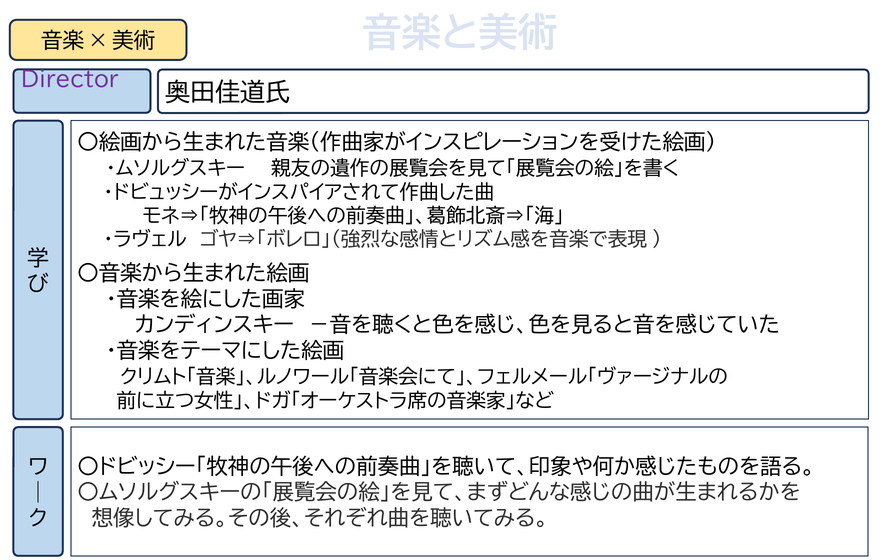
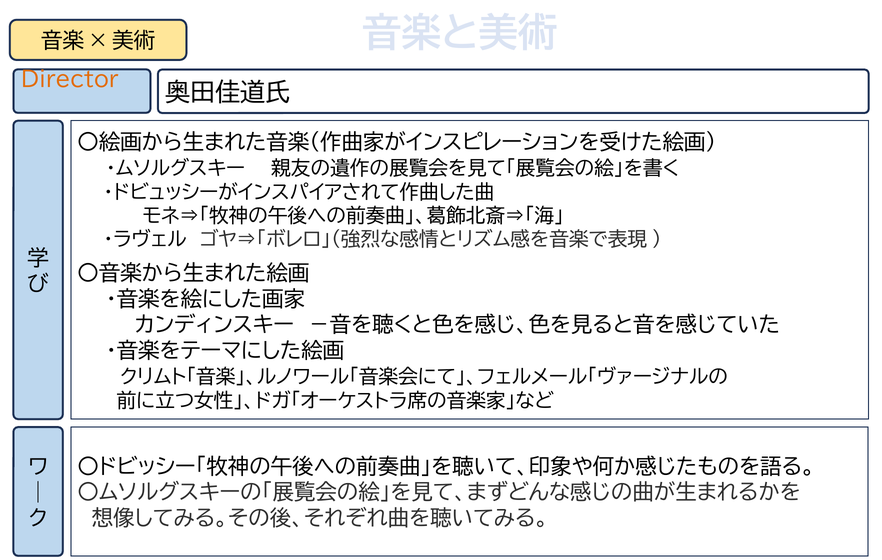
Director colour: purple -> orange (70, 80)
